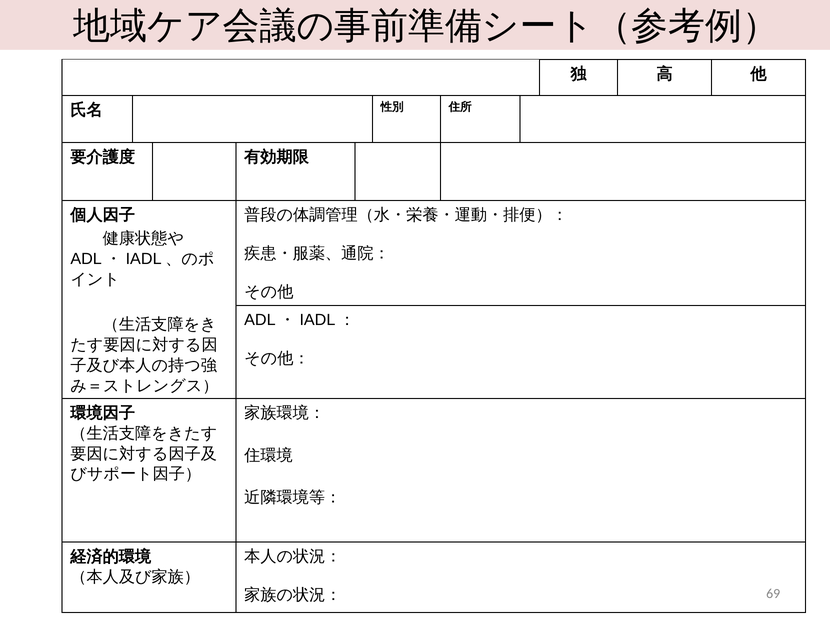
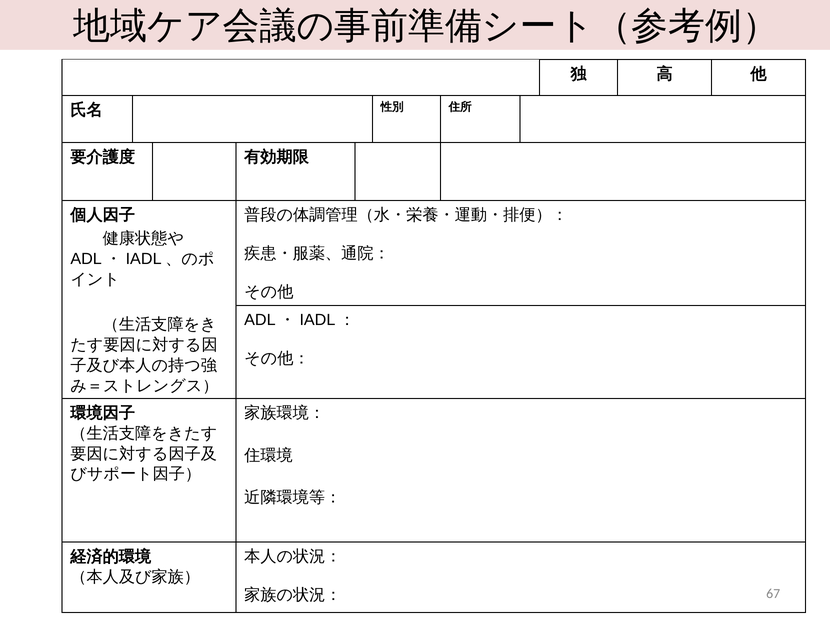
69: 69 -> 67 (773, 594)
